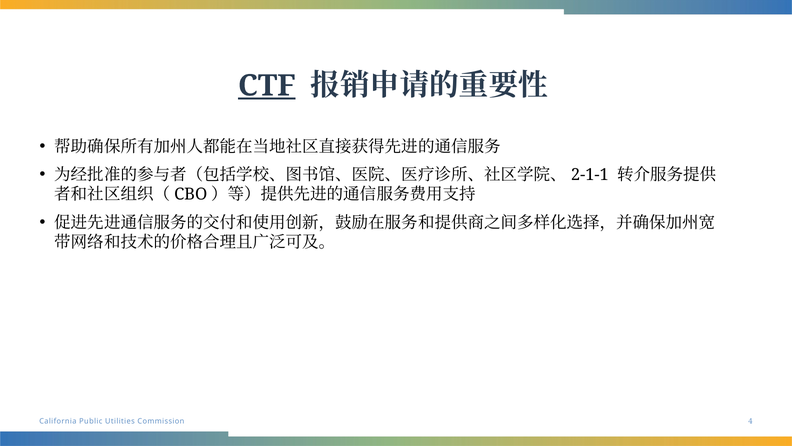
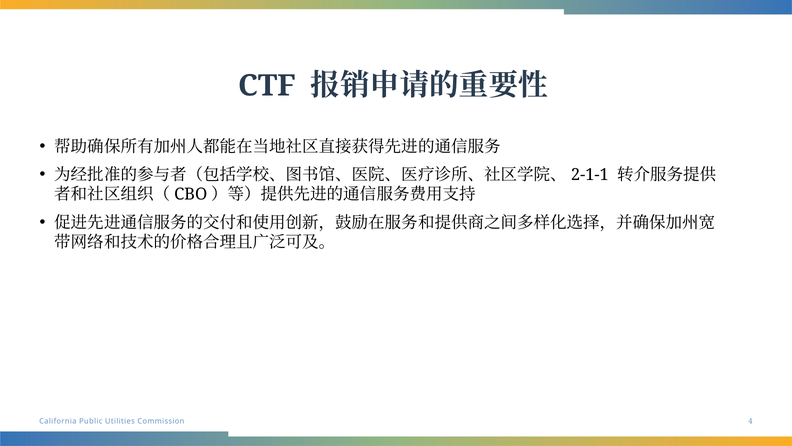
CTF underline: present -> none (267, 86)
